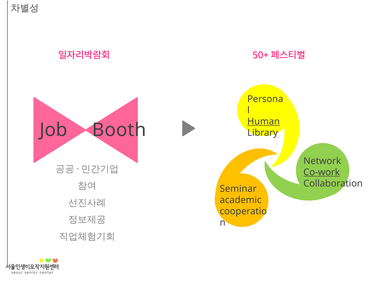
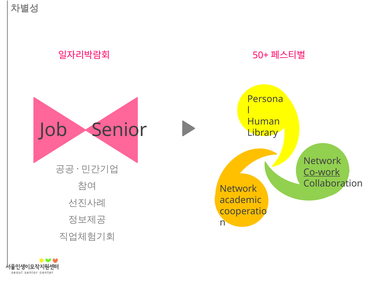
Human underline: present -> none (264, 122)
Booth: Booth -> Senior (119, 130)
Seminar: Seminar -> Network (238, 189)
